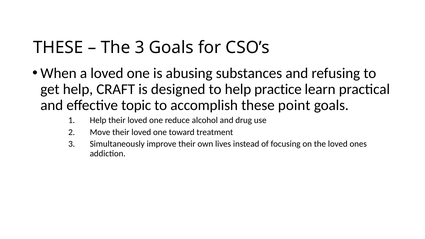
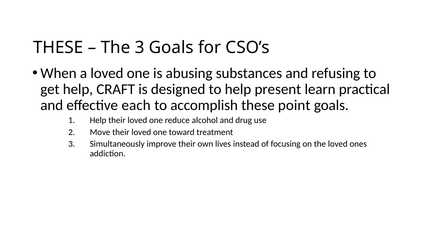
practice: practice -> present (278, 89)
topic: topic -> each (136, 105)
